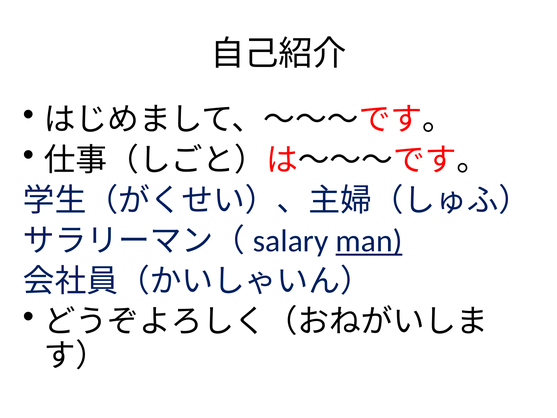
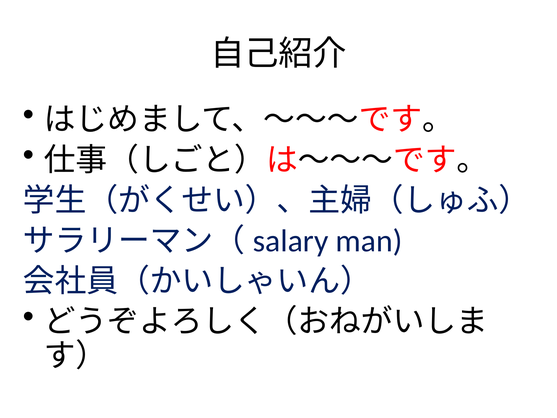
man underline: present -> none (369, 241)
